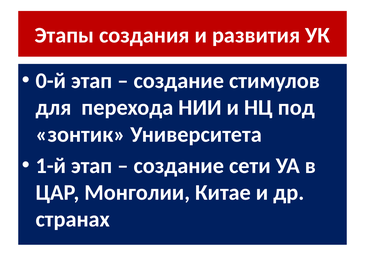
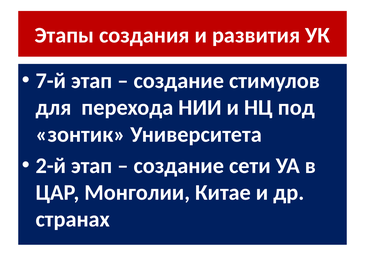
0-й: 0-й -> 7-й (51, 81)
1-й: 1-й -> 2-й (51, 166)
